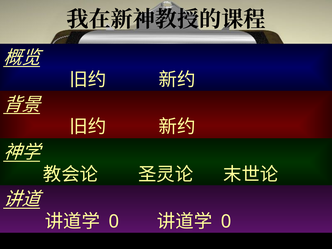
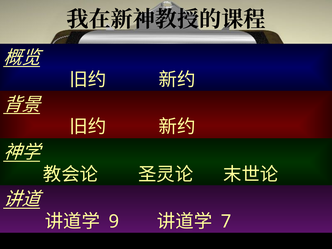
0: 0 -> 9 (114, 221)
0: 0 -> 7 (226, 221)
